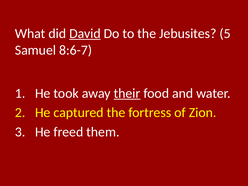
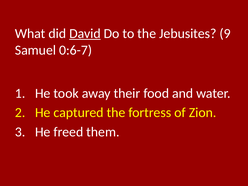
5: 5 -> 9 (225, 34)
8:6-7: 8:6-7 -> 0:6-7 (76, 50)
their underline: present -> none (127, 93)
